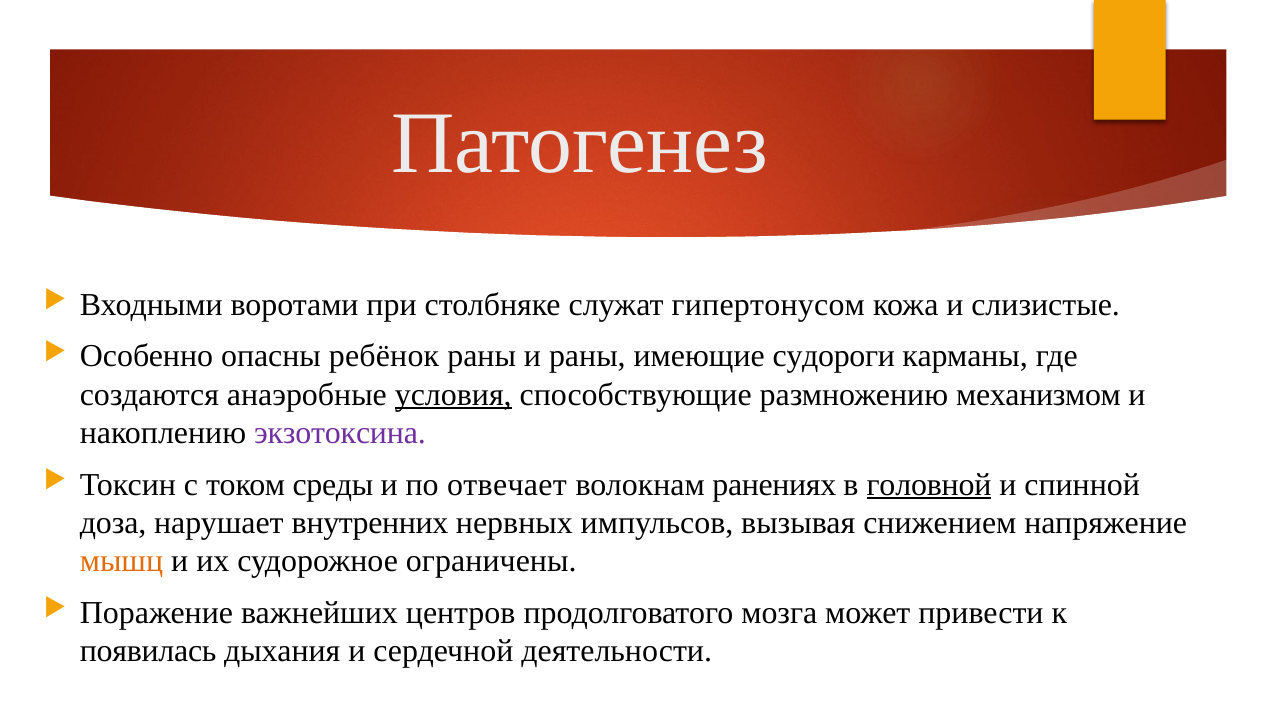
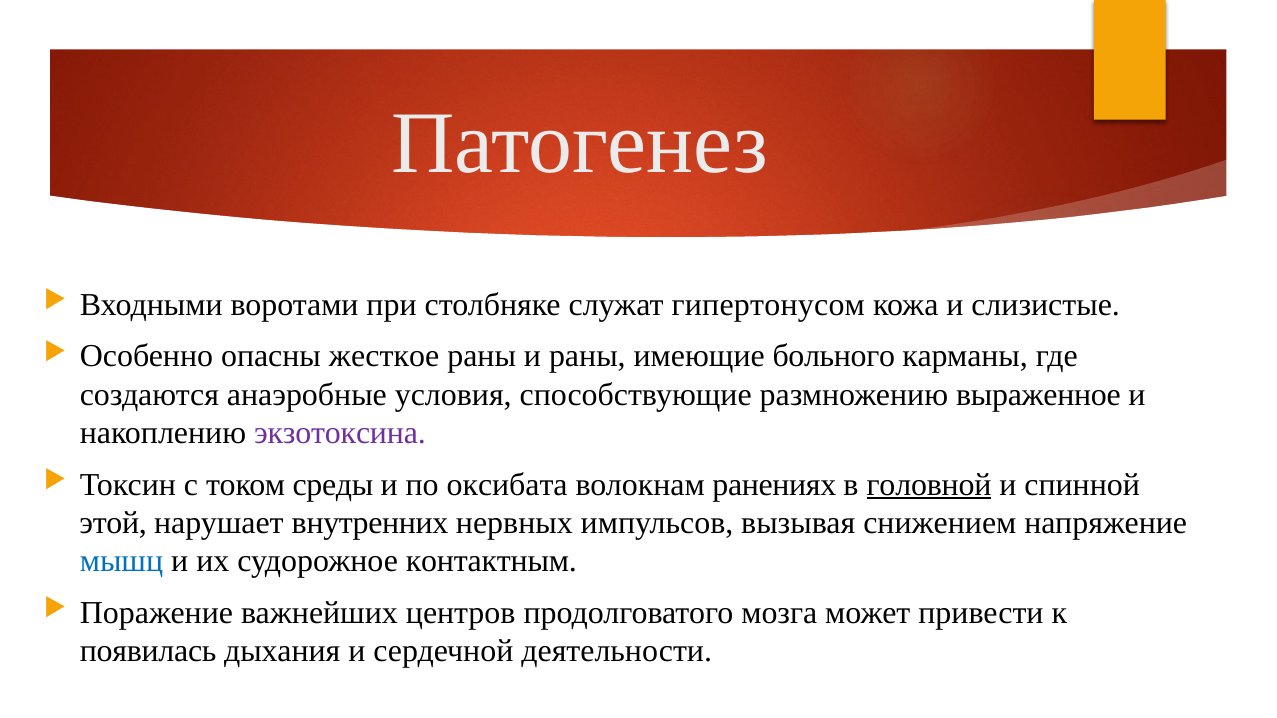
ребёнок: ребёнок -> жесткое (384, 357)
судороги: судороги -> больного (834, 357)
условия underline: present -> none (453, 395)
механизмом: механизмом -> выраженное (1038, 395)
отвечает: отвечает -> оксибата (507, 485)
доза: доза -> этой (113, 523)
мышц colour: orange -> blue (122, 561)
ограничены: ограничены -> контактным (491, 561)
